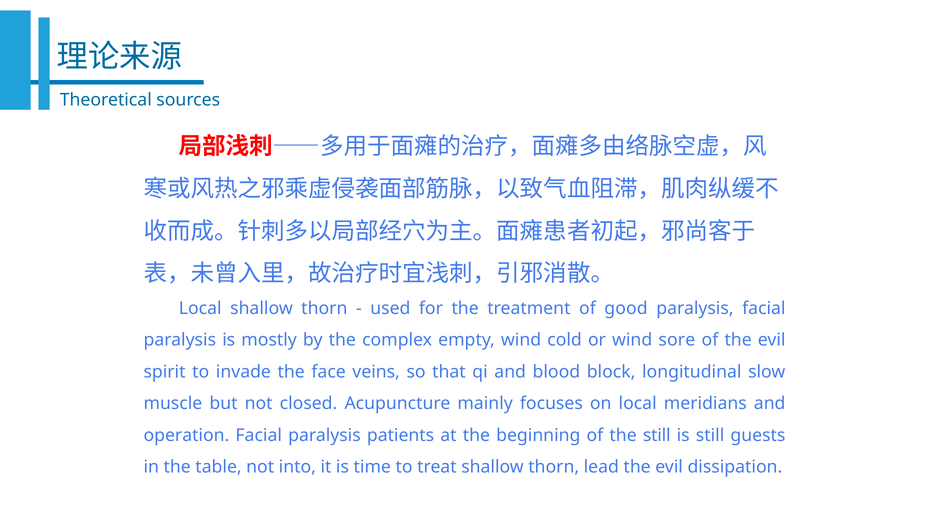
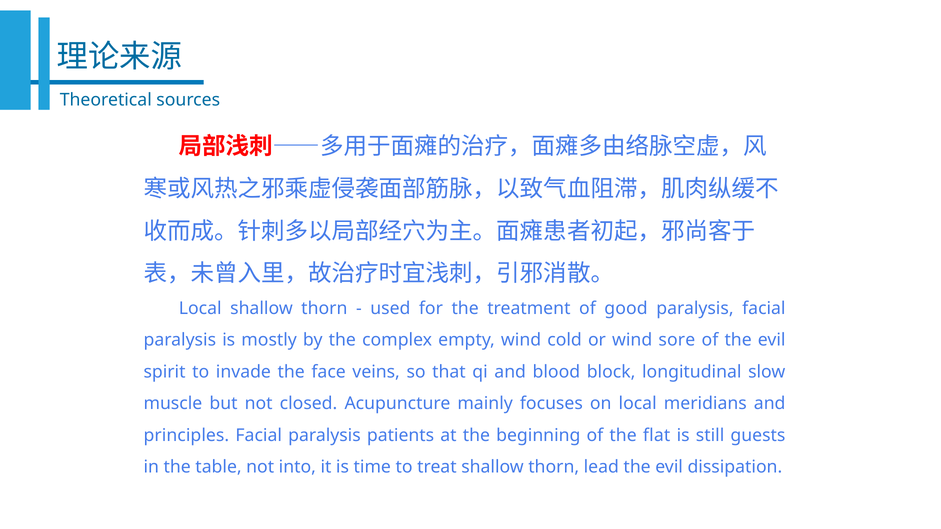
operation: operation -> principles (186, 436)
the still: still -> flat (657, 436)
